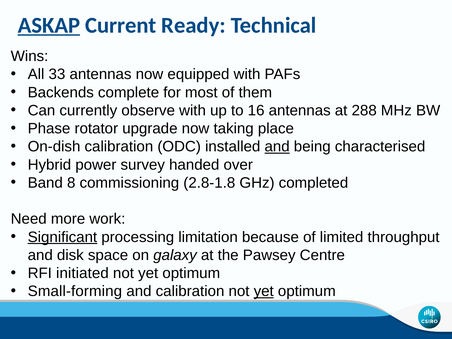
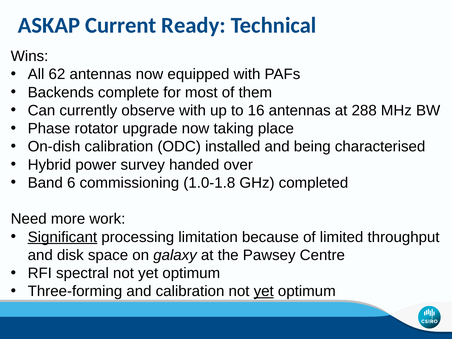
ASKAP underline: present -> none (49, 25)
33: 33 -> 62 (57, 74)
and underline: present -> none (277, 147)
8: 8 -> 6 (71, 183)
2.8-1.8: 2.8-1.8 -> 1.0-1.8 (209, 183)
initiated: initiated -> spectral (82, 273)
Small-forming: Small-forming -> Three-forming (75, 291)
